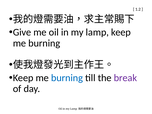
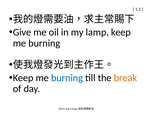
break colour: purple -> orange (125, 78)
